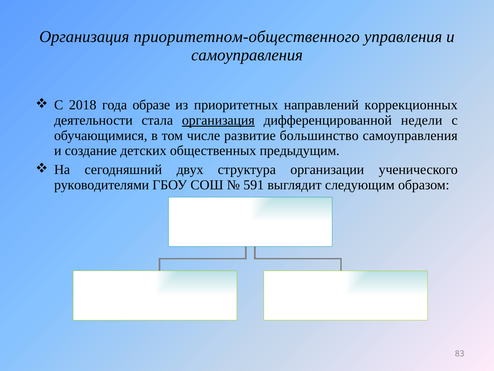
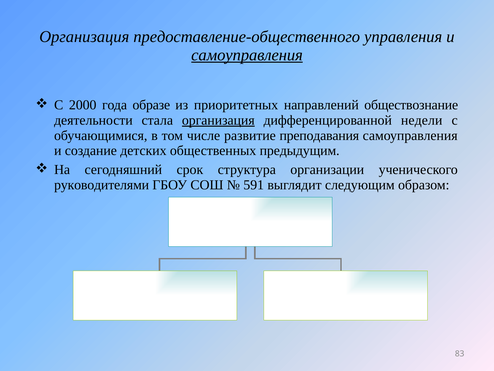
приоритетном-общественного: приоритетном-общественного -> предоставление-общественного (247, 37)
самоуправления underline: none -> present (247, 55)
2018: 2018 -> 2000 (83, 105)
коррекционных: коррекционных -> обществознание (411, 105)
большинство: большинство -> преподавания (319, 135)
двух: двух -> срок (190, 169)
